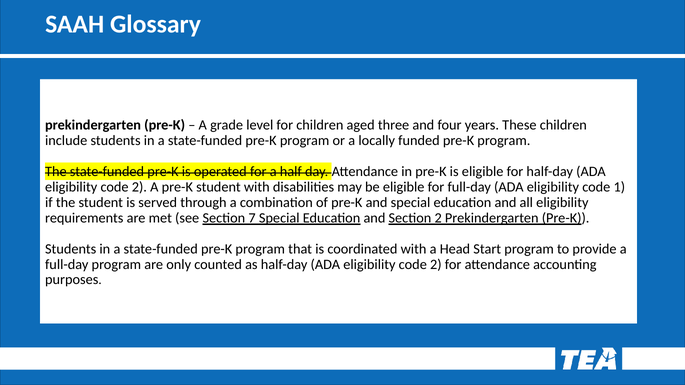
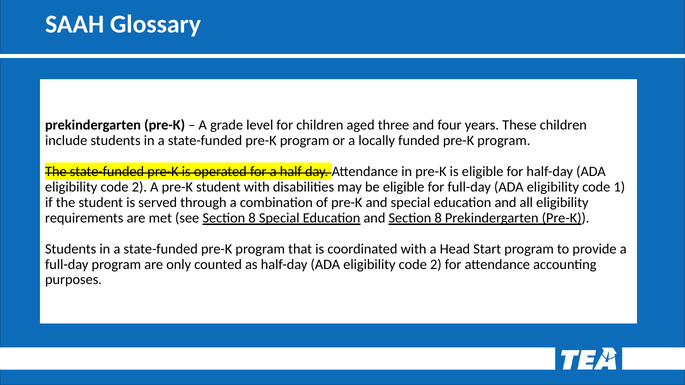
see Section 7: 7 -> 8 (252, 218)
and Section 2: 2 -> 8 (438, 218)
